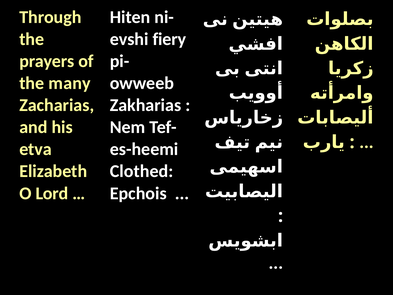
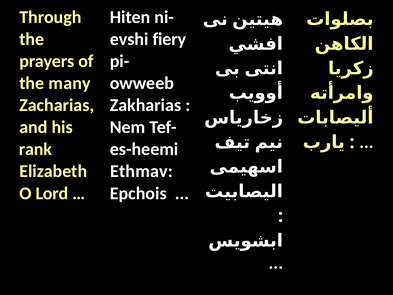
etva: etva -> rank (35, 149)
Clothed: Clothed -> Ethmav (141, 171)
